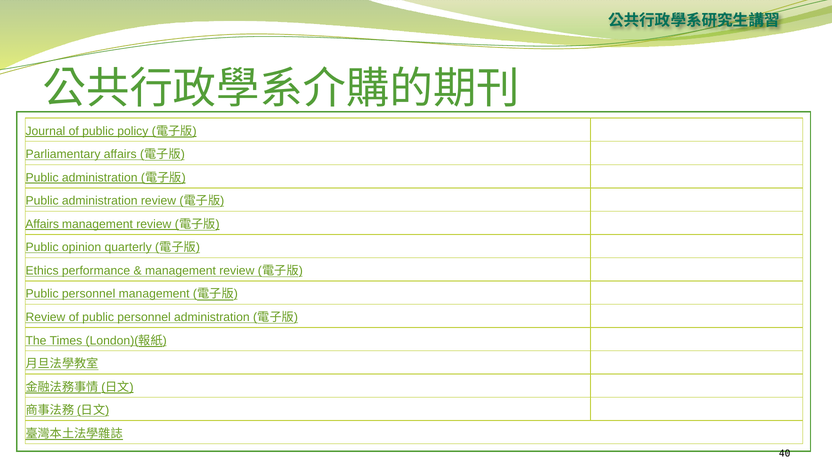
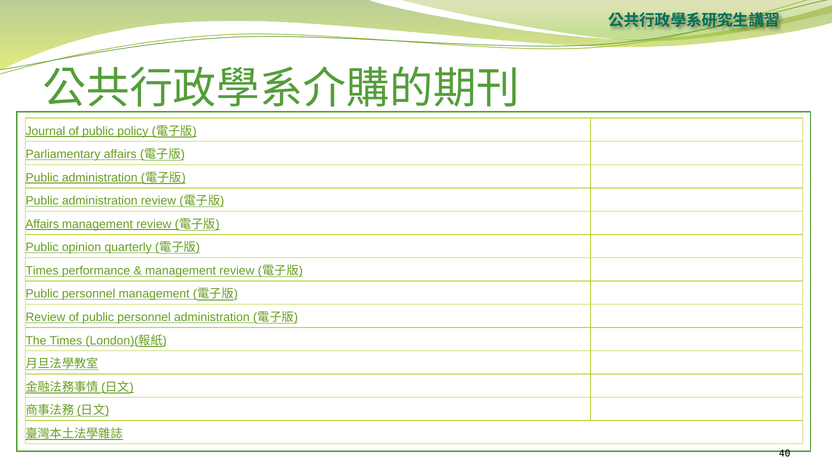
Ethics: Ethics -> Times (42, 271)
